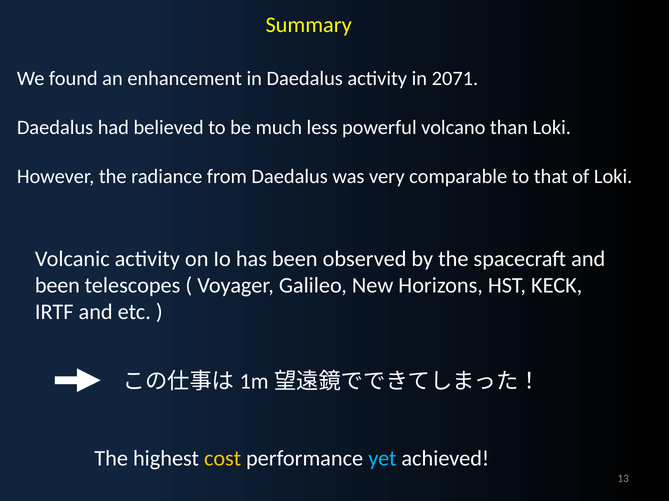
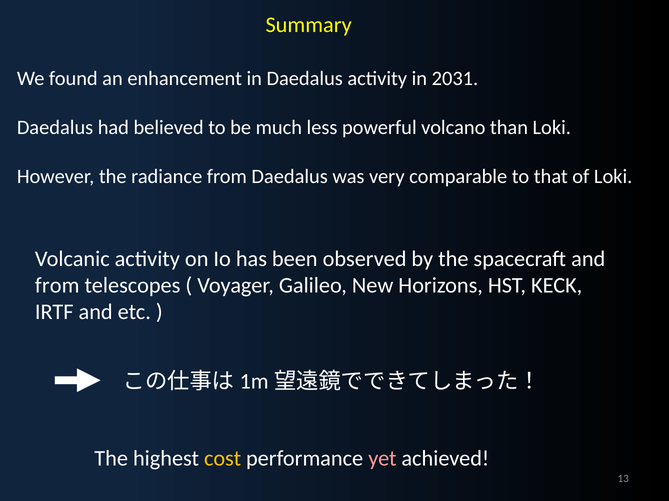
2071: 2071 -> 2031 (455, 79)
been: been -> from (57, 286)
yet colour: light blue -> pink (382, 459)
